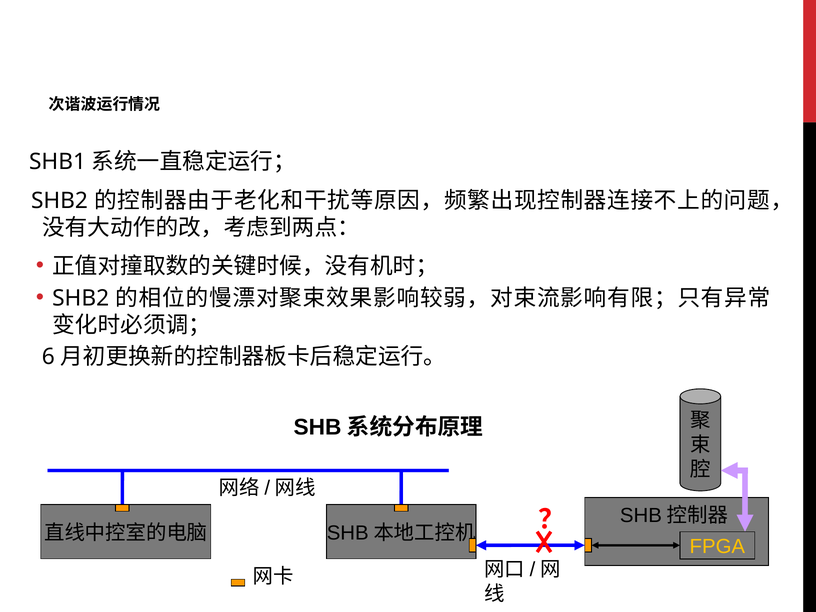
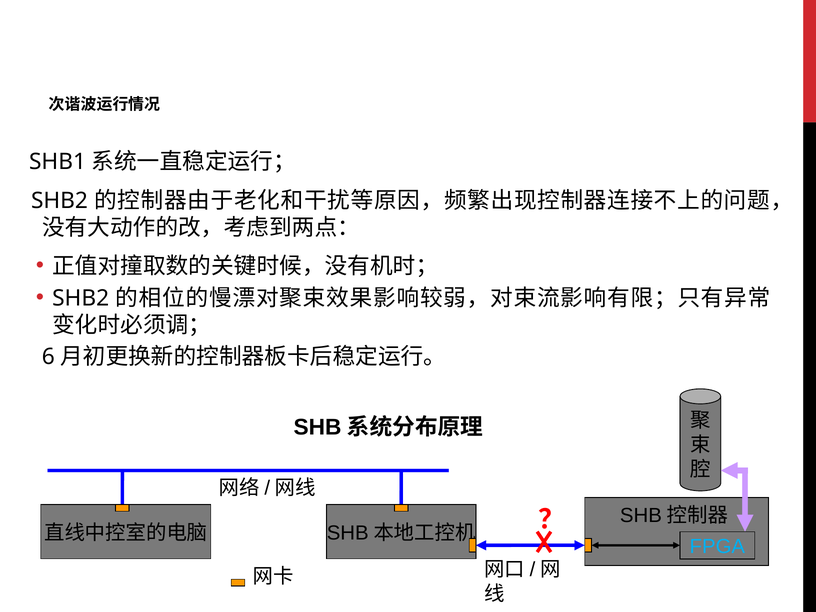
FPGA colour: yellow -> light blue (717, 547)
